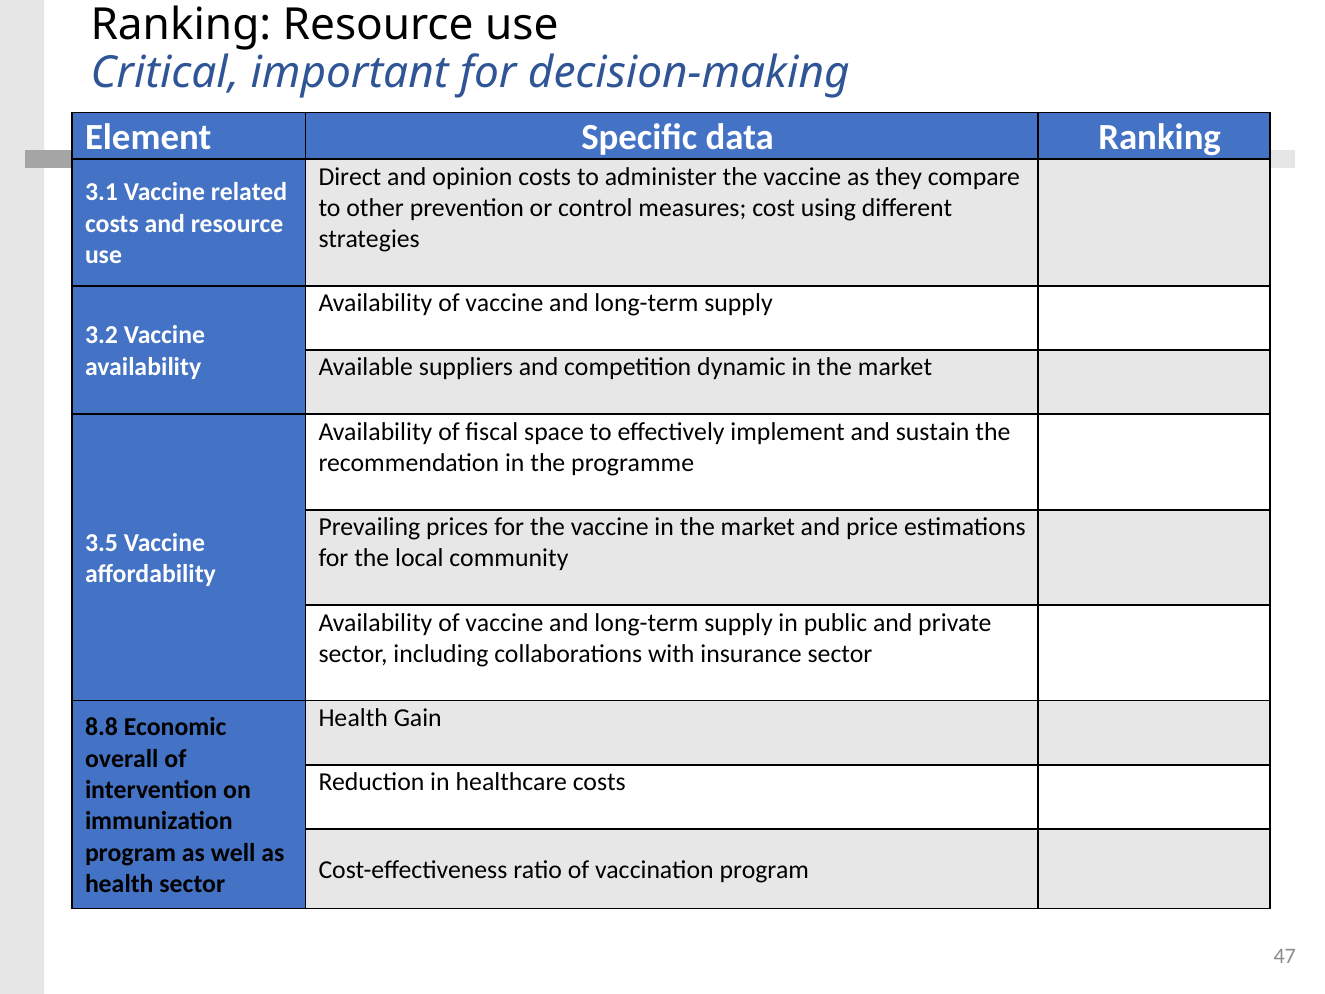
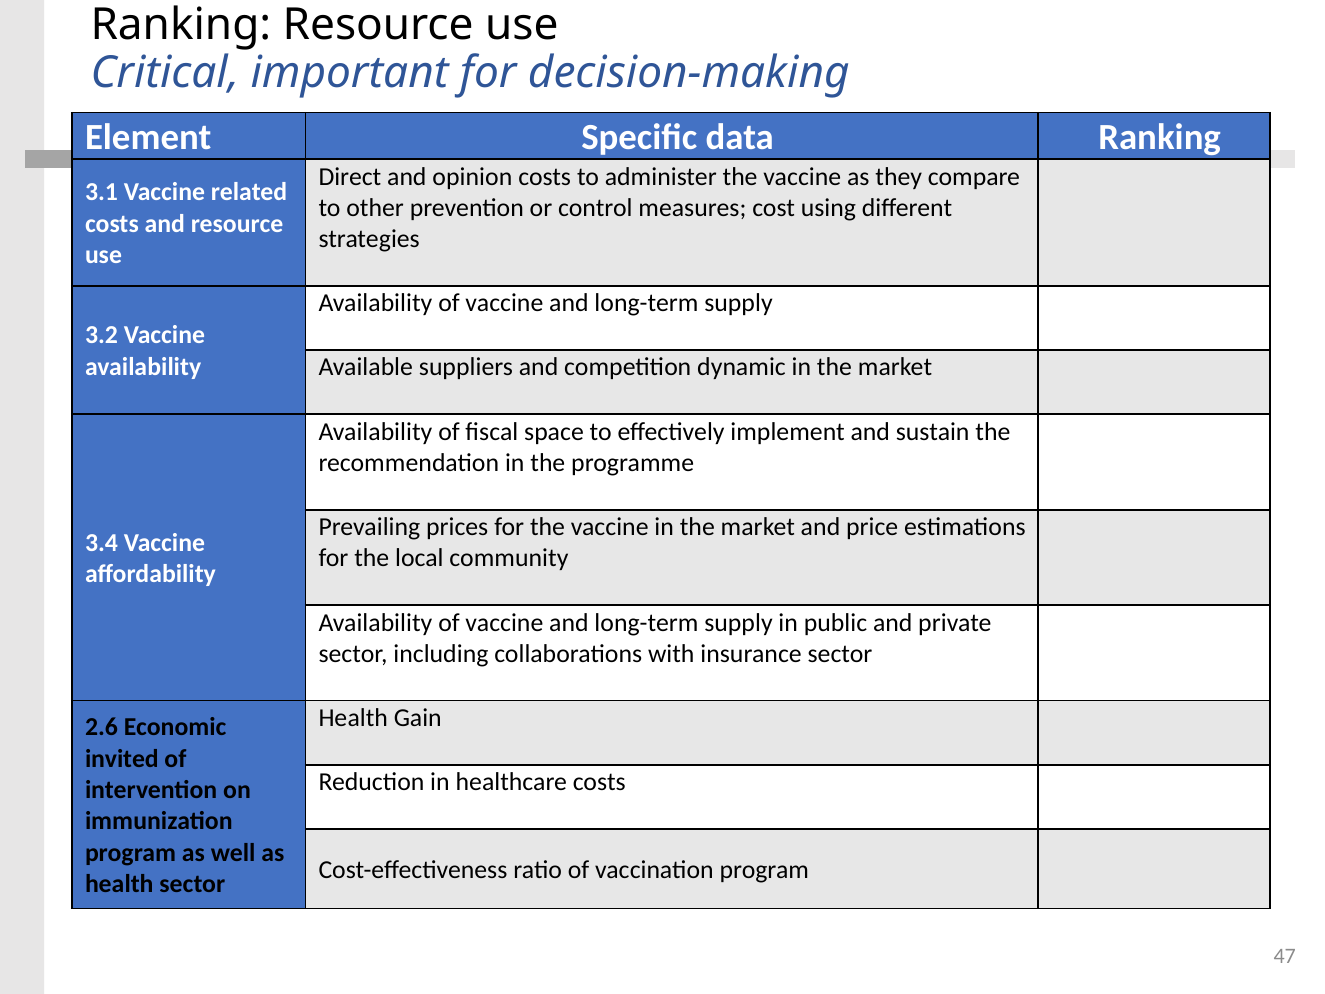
3.5: 3.5 -> 3.4 (101, 543)
8.8: 8.8 -> 2.6 (101, 727)
overall: overall -> invited (122, 758)
